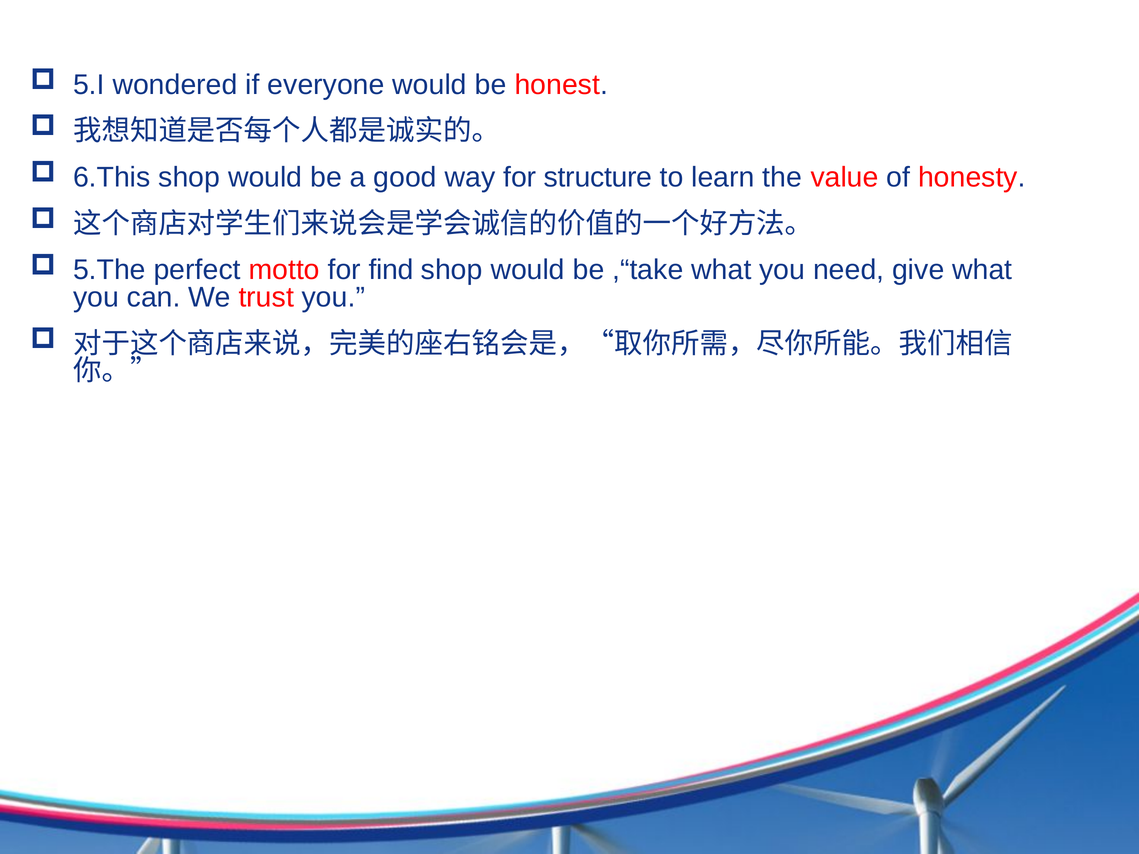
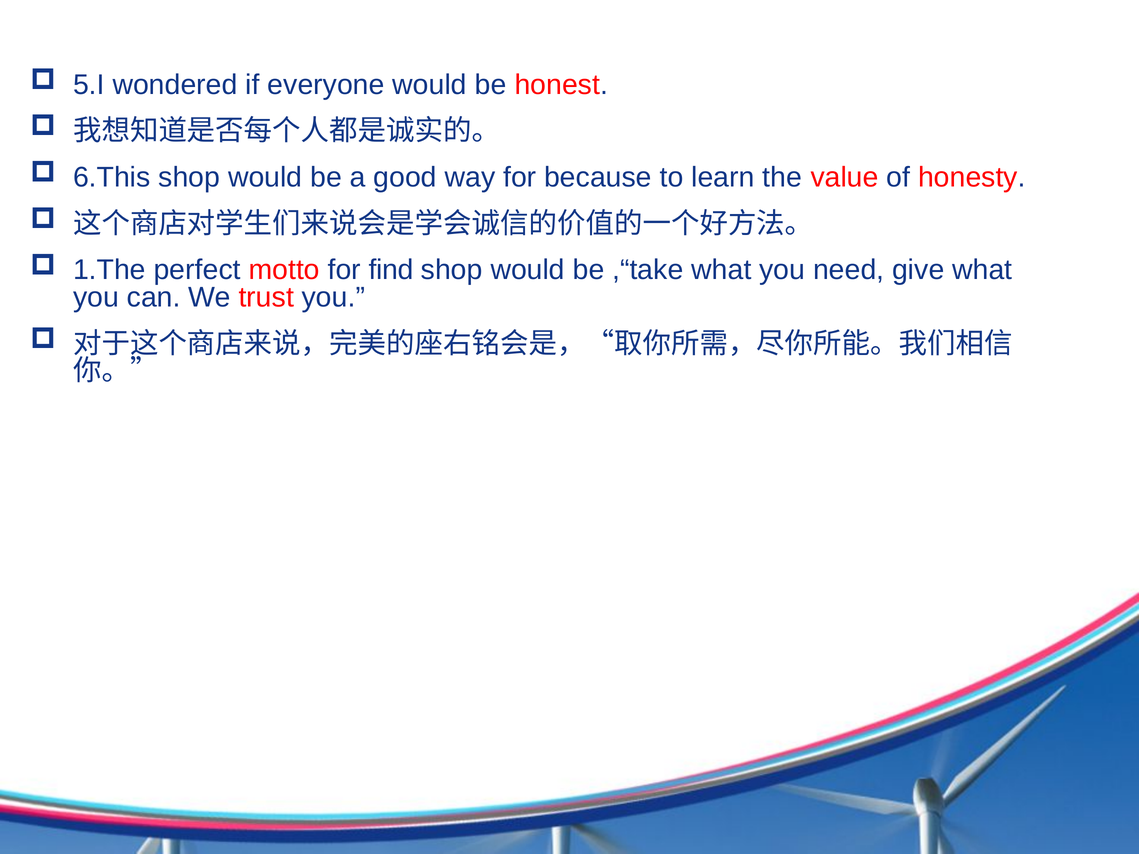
structure: structure -> because (598, 177)
5.The: 5.The -> 1.The (109, 270)
